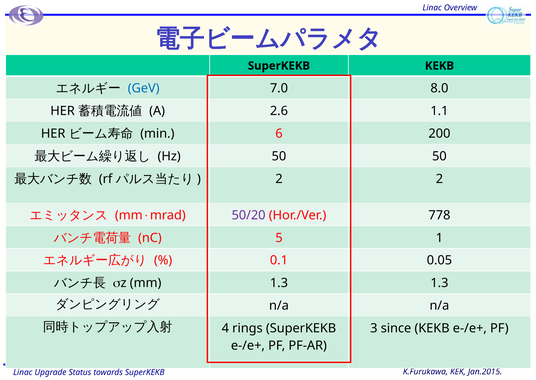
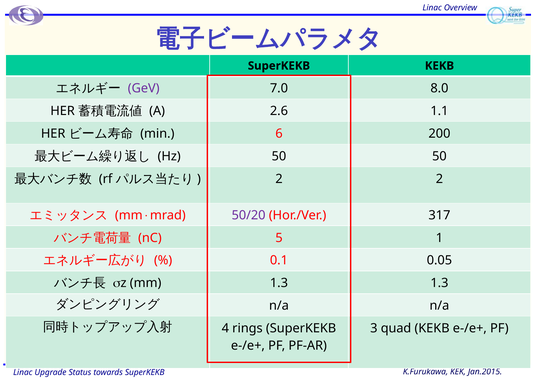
GeV colour: blue -> purple (144, 88)
778: 778 -> 317 (439, 215)
since: since -> quad (396, 328)
